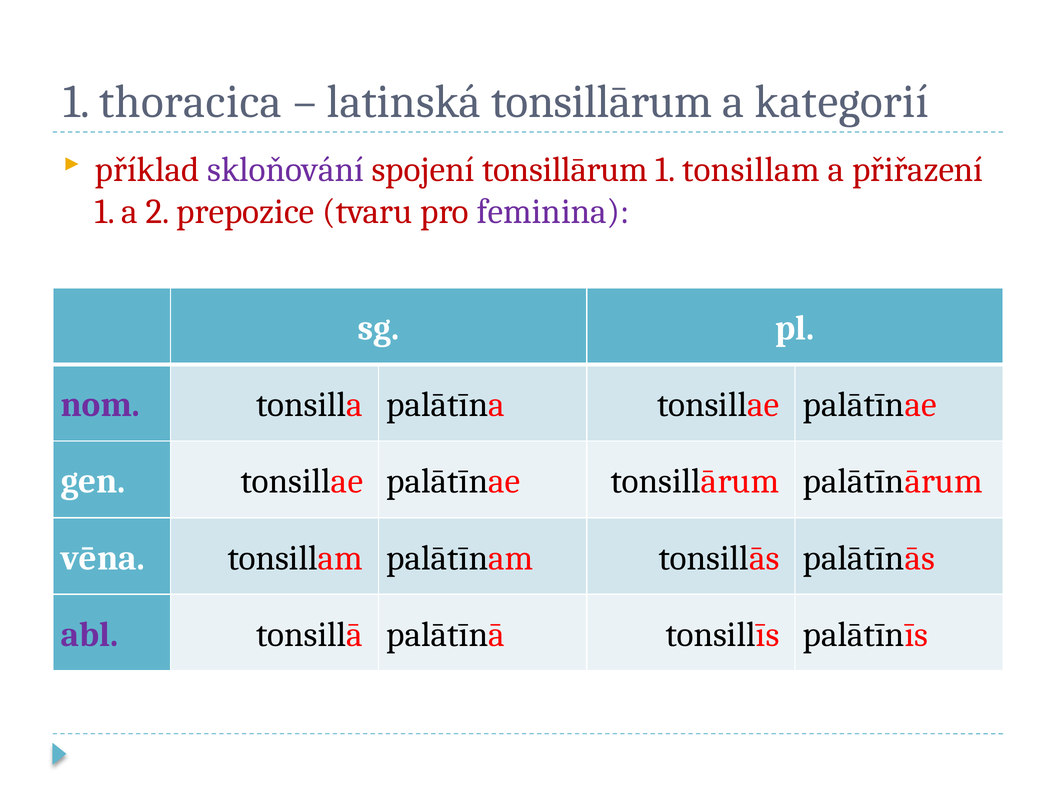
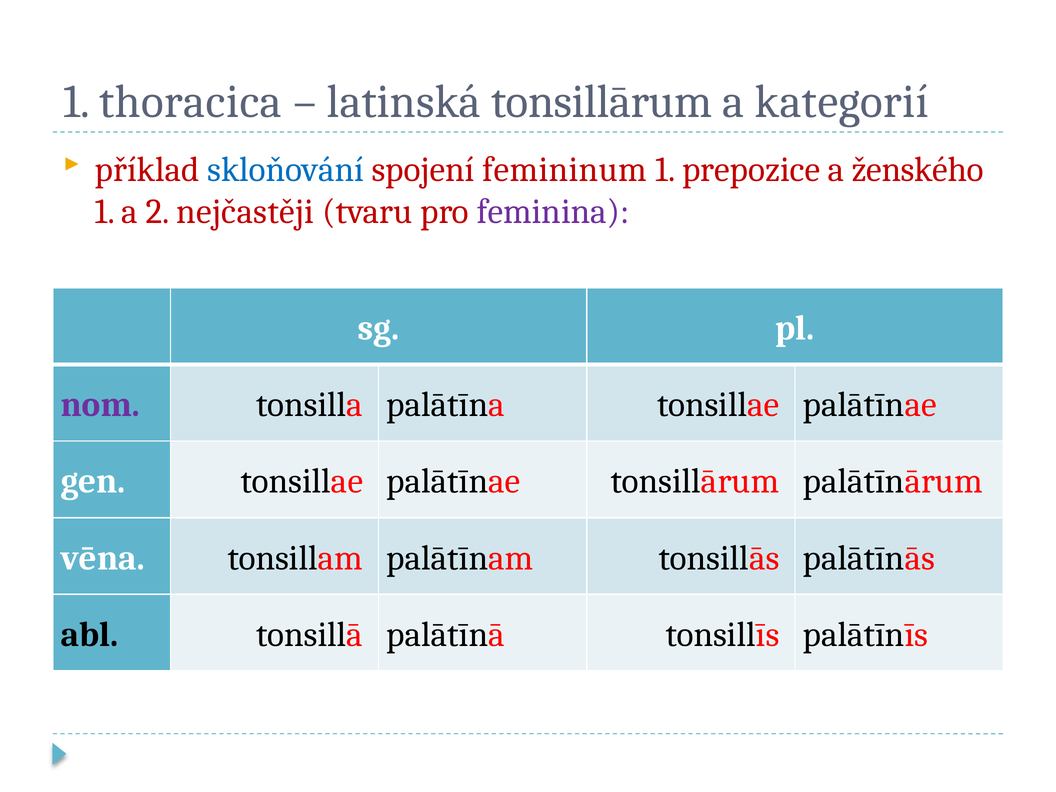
skloňování colour: purple -> blue (286, 170)
spojení tonsillārum: tonsillārum -> femininum (565, 170)
1 tonsillam: tonsillam -> prepozice (751, 170)
přiřazení: přiřazení -> ženského (918, 170)
prepozice: prepozice -> nejčastěji (245, 212)
abl colour: purple -> black (89, 635)
